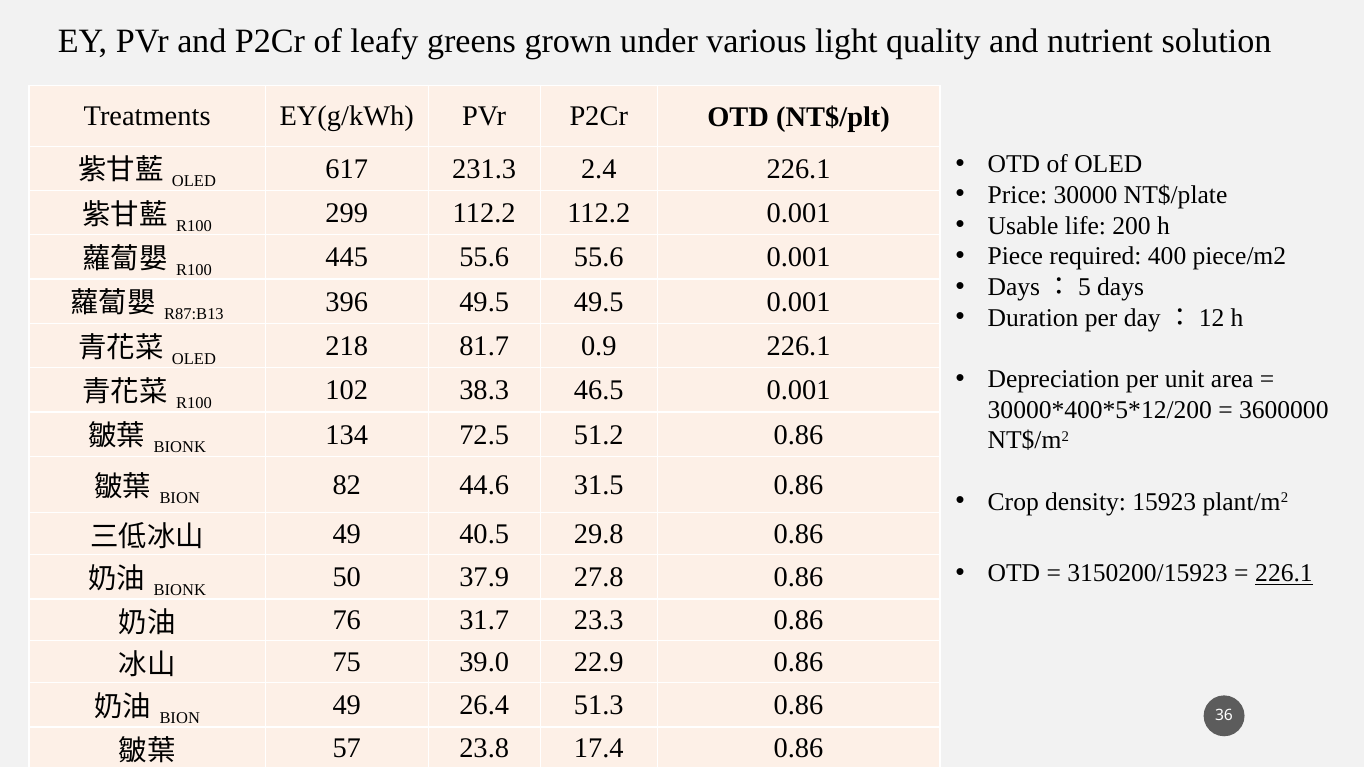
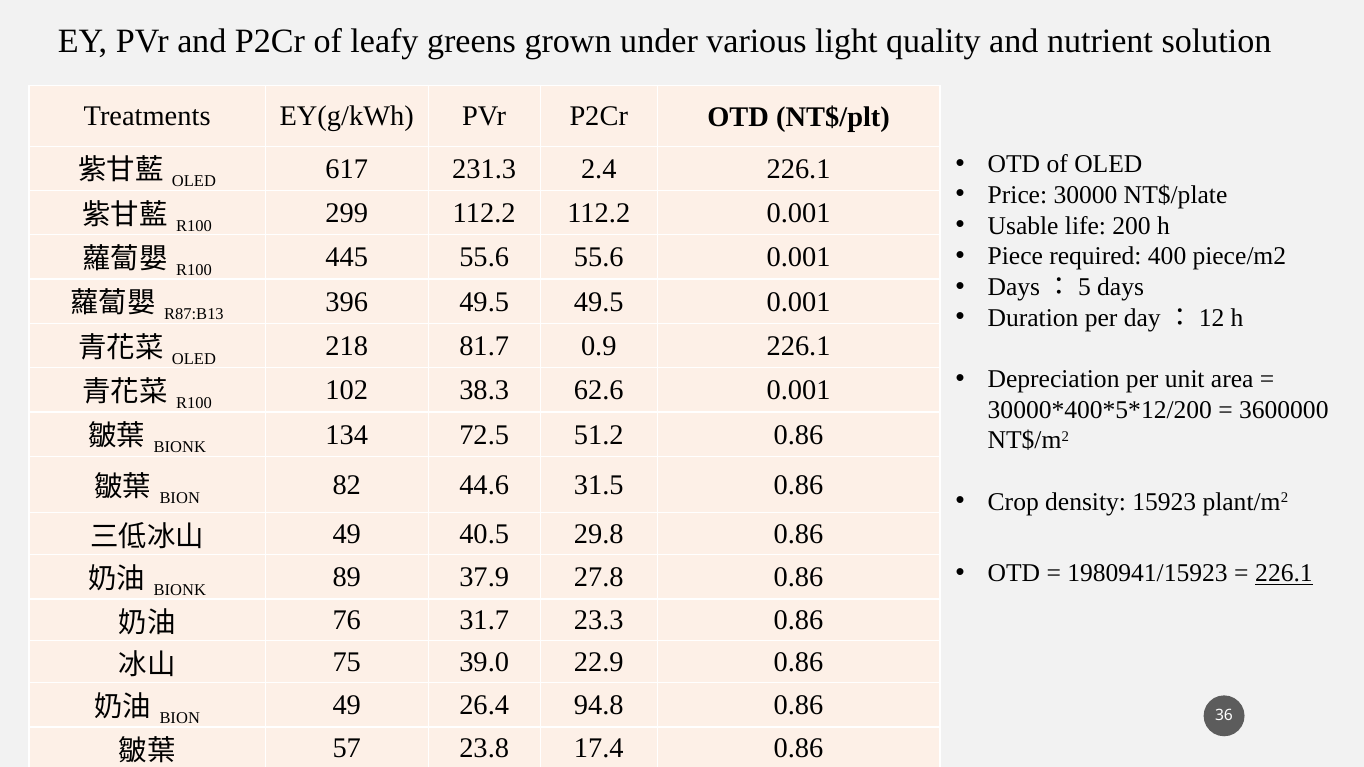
46.5: 46.5 -> 62.6 (599, 391)
3150200/15923: 3150200/15923 -> 1980941/15923 (1147, 573)
50: 50 -> 89 (347, 578)
51.3: 51.3 -> 94.8 (599, 706)
